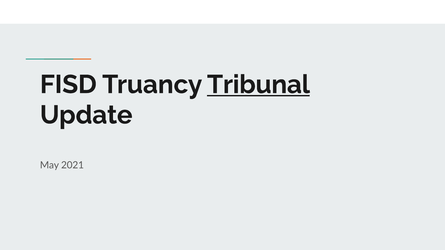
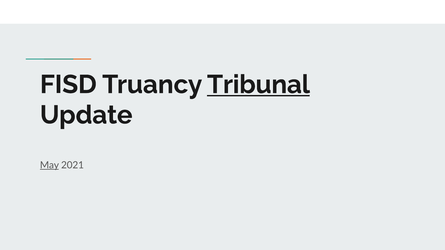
May underline: none -> present (49, 165)
